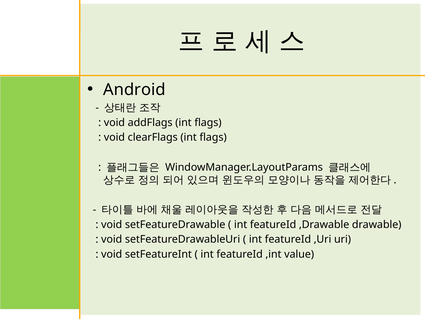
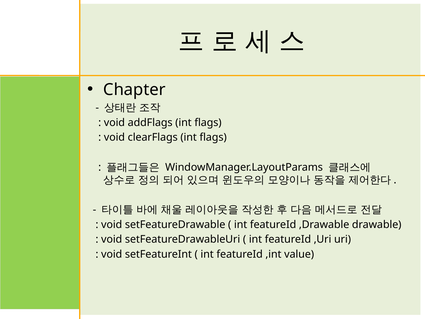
Android: Android -> Chapter (134, 90)
